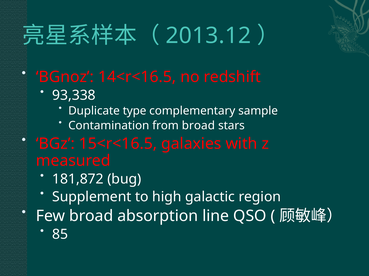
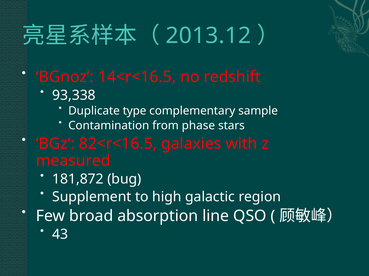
from broad: broad -> phase (198, 126)
15<r<16.5: 15<r<16.5 -> 82<r<16.5 (118, 144)
85: 85 -> 43 (60, 235)
